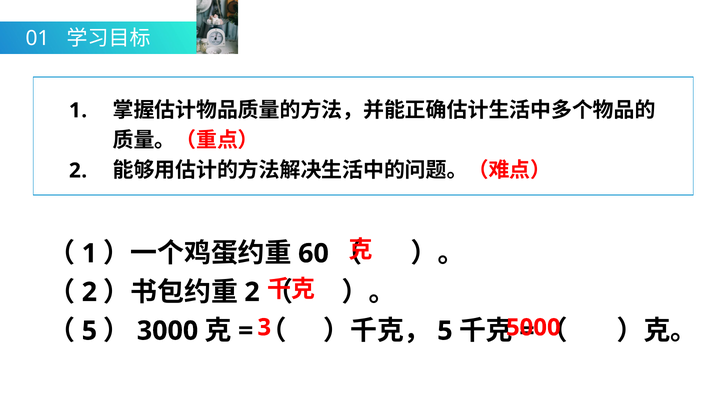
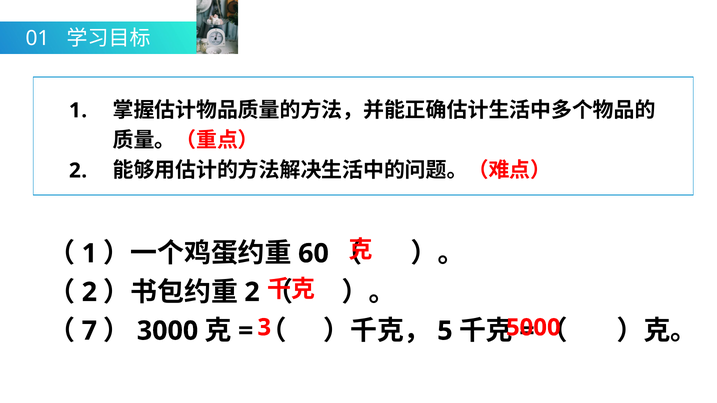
5: 5 -> 7 (89, 331)
